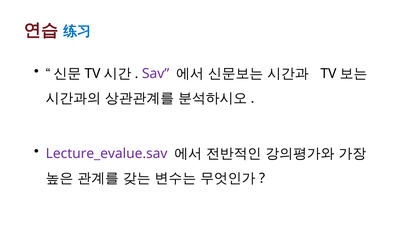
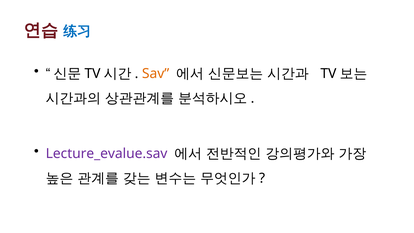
Sav colour: purple -> orange (156, 73)
